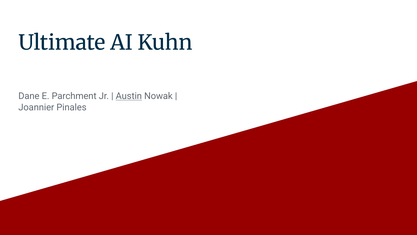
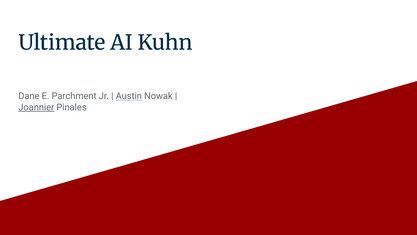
Joannier underline: none -> present (36, 107)
